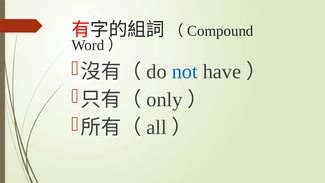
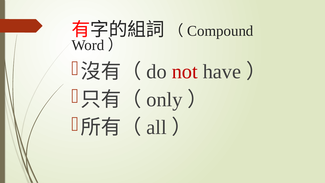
not colour: blue -> red (185, 72)
